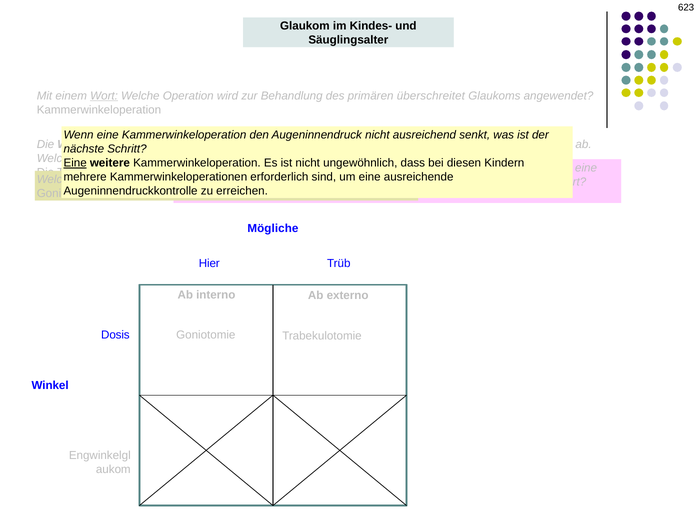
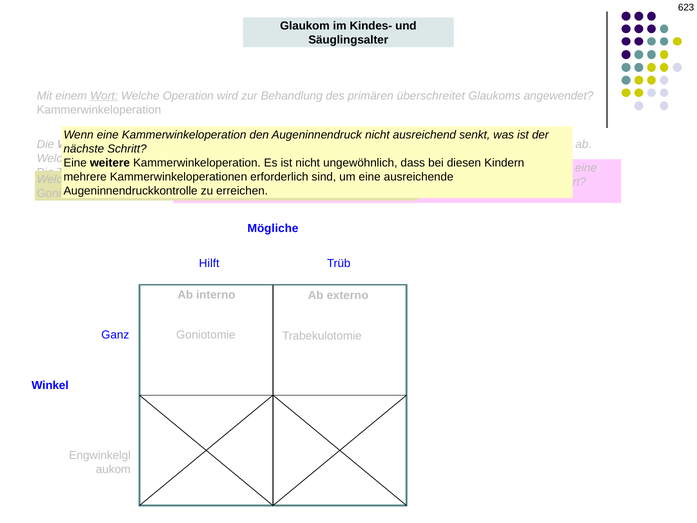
Eine underline: present -> none (75, 163)
Hier: Hier -> Hilft (209, 263)
Dosis: Dosis -> Ganz (115, 335)
